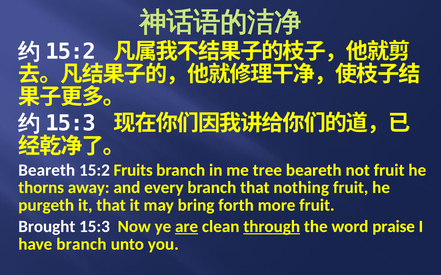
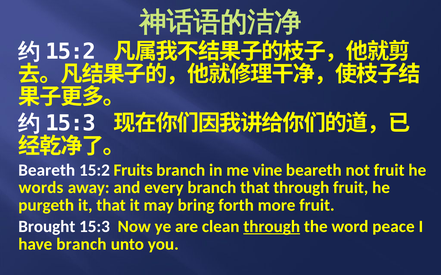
tree: tree -> vine (267, 170)
thorns: thorns -> words (41, 188)
that nothing: nothing -> through (301, 188)
are underline: present -> none (187, 227)
praise: praise -> peace (393, 227)
